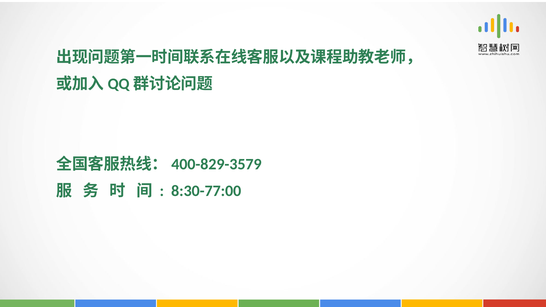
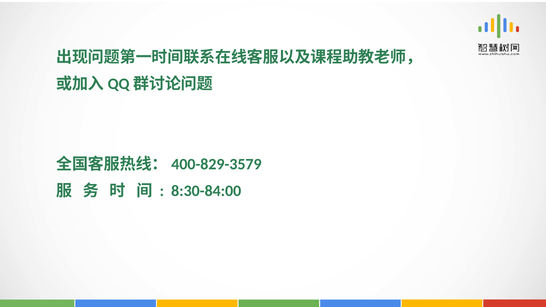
8:30-77:00: 8:30-77:00 -> 8:30-84:00 (206, 191)
